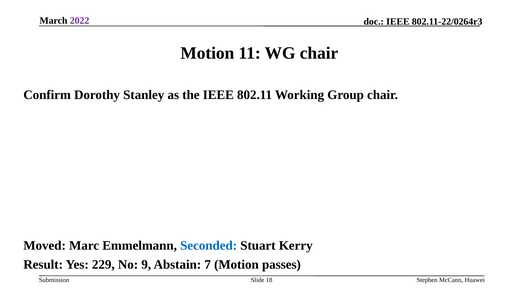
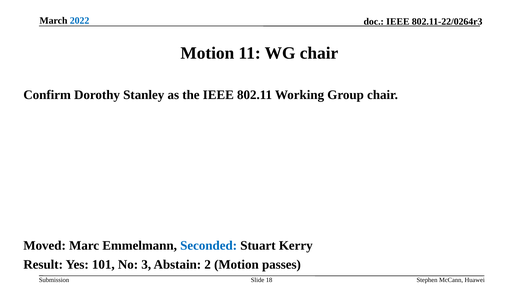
2022 colour: purple -> blue (80, 21)
229: 229 -> 101 (103, 264)
9: 9 -> 3 (146, 264)
7: 7 -> 2 (208, 264)
